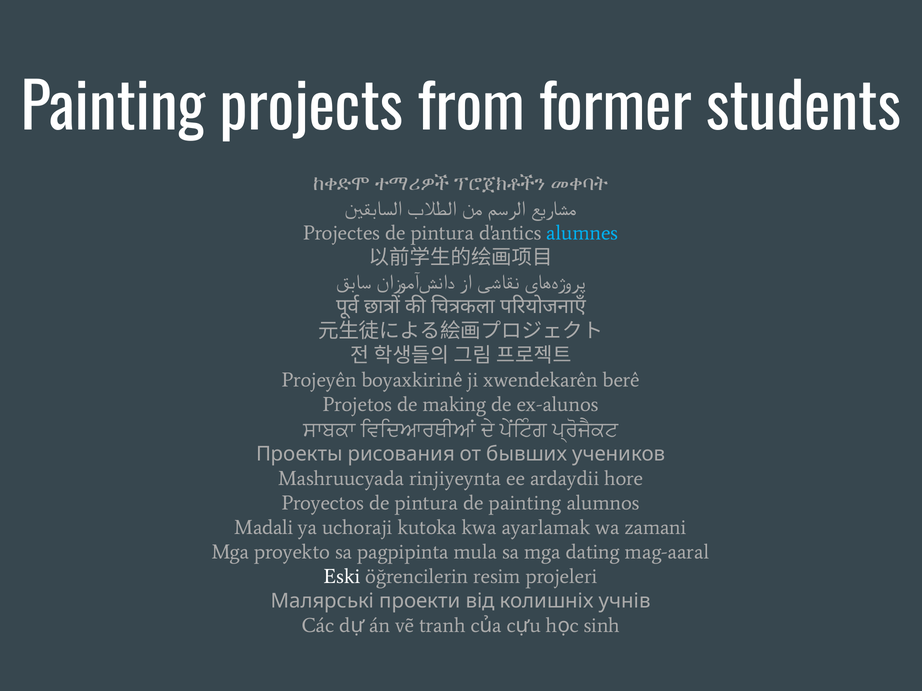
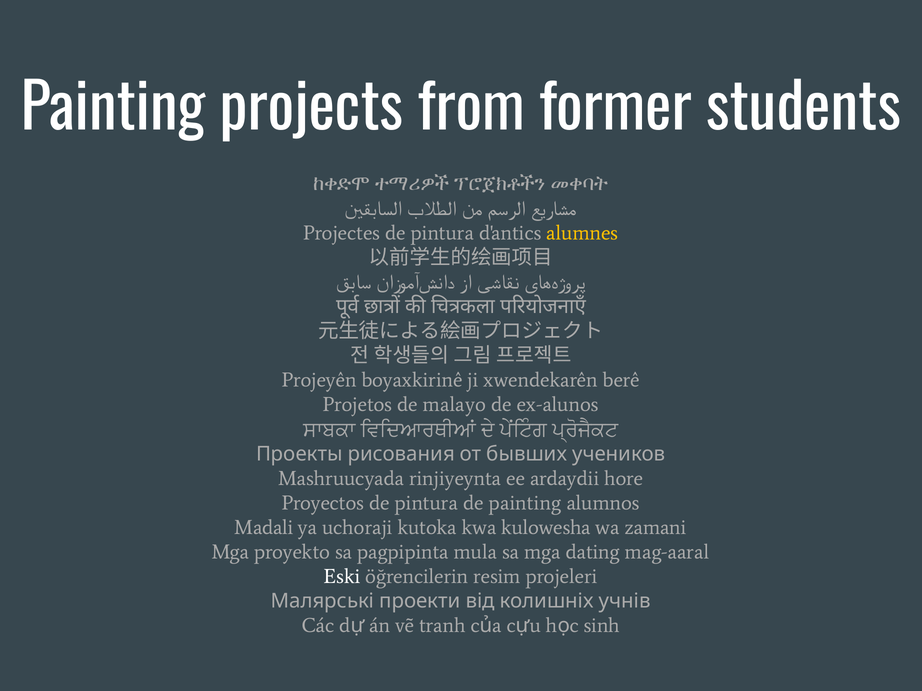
alumnes colour: light blue -> yellow (582, 233)
making: making -> malayo (454, 405)
ayarlamak: ayarlamak -> kulowesha (546, 528)
